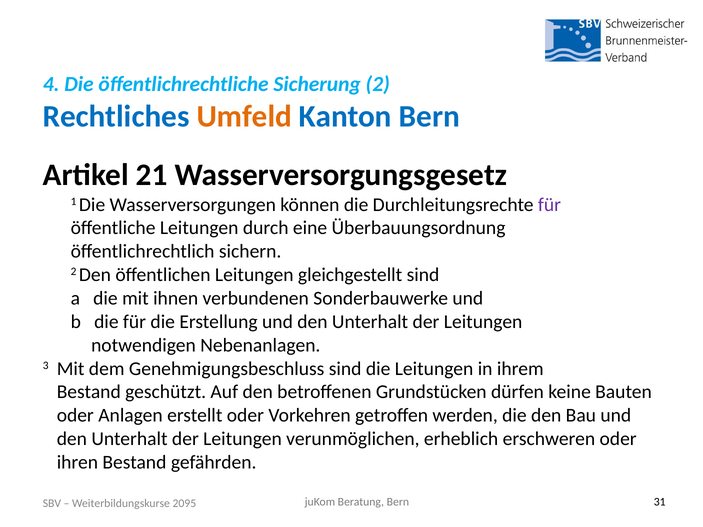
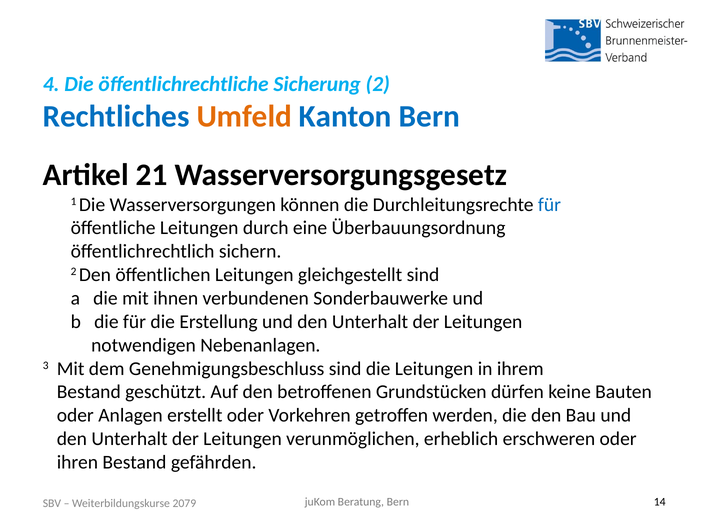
für colour: purple -> blue (550, 205)
2095: 2095 -> 2079 (184, 504)
31: 31 -> 14 (660, 502)
